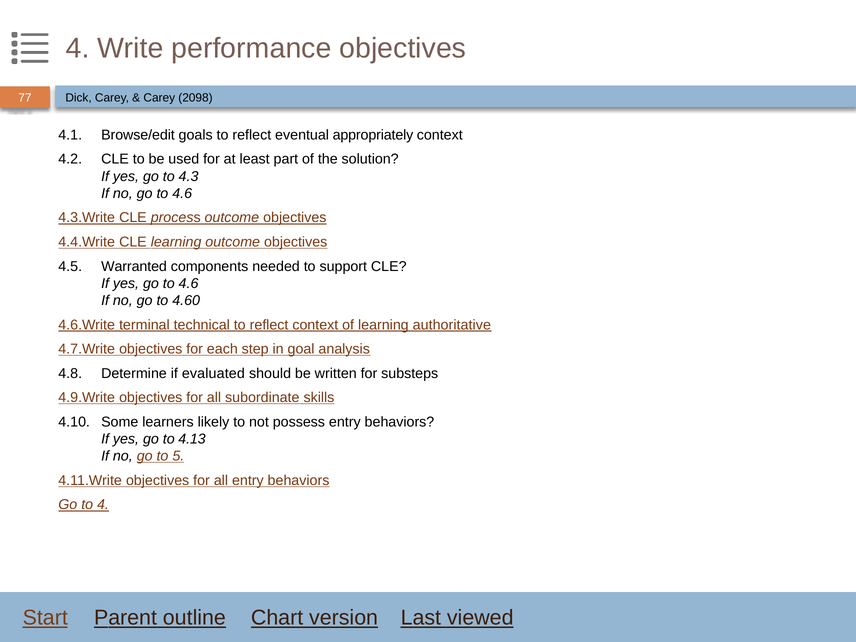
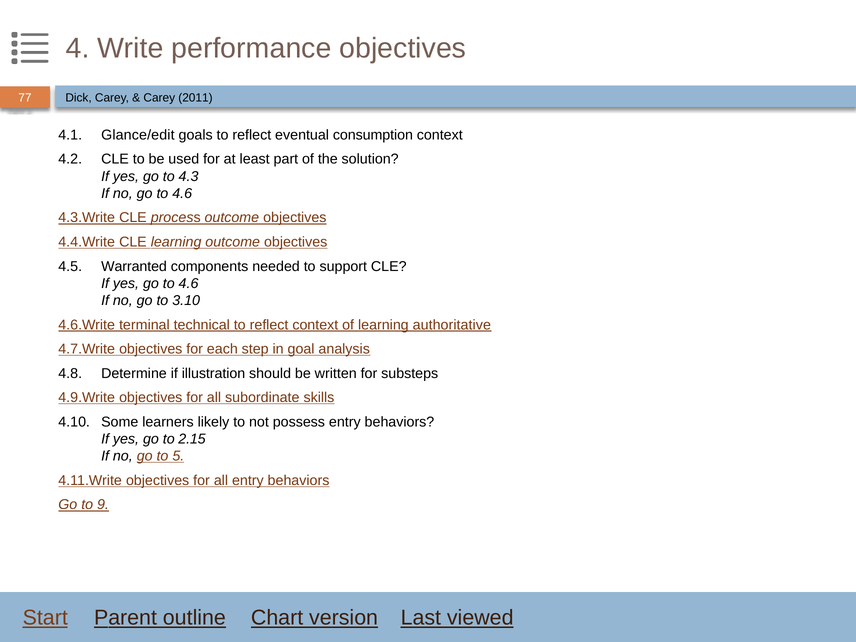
2098: 2098 -> 2011 (195, 98)
Browse/edit: Browse/edit -> Glance/edit (138, 135)
appropriately: appropriately -> consumption (373, 135)
4.60: 4.60 -> 3.10 (186, 301)
evaluated: evaluated -> illustration (213, 373)
4.13: 4.13 -> 2.15 (192, 439)
to 4: 4 -> 9 (103, 505)
